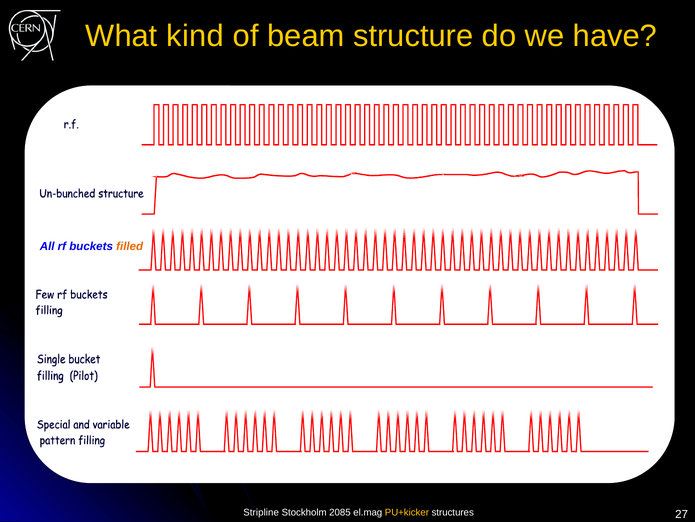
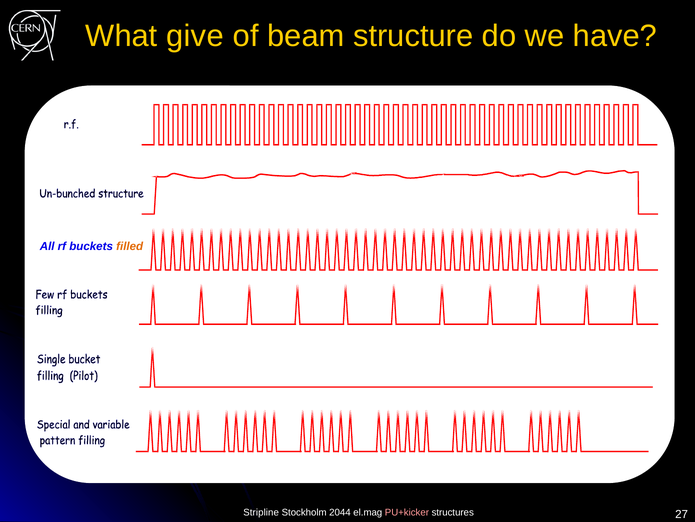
kind: kind -> give (195, 36)
2085: 2085 -> 2044 (340, 512)
PU+kicker colour: yellow -> pink (407, 512)
